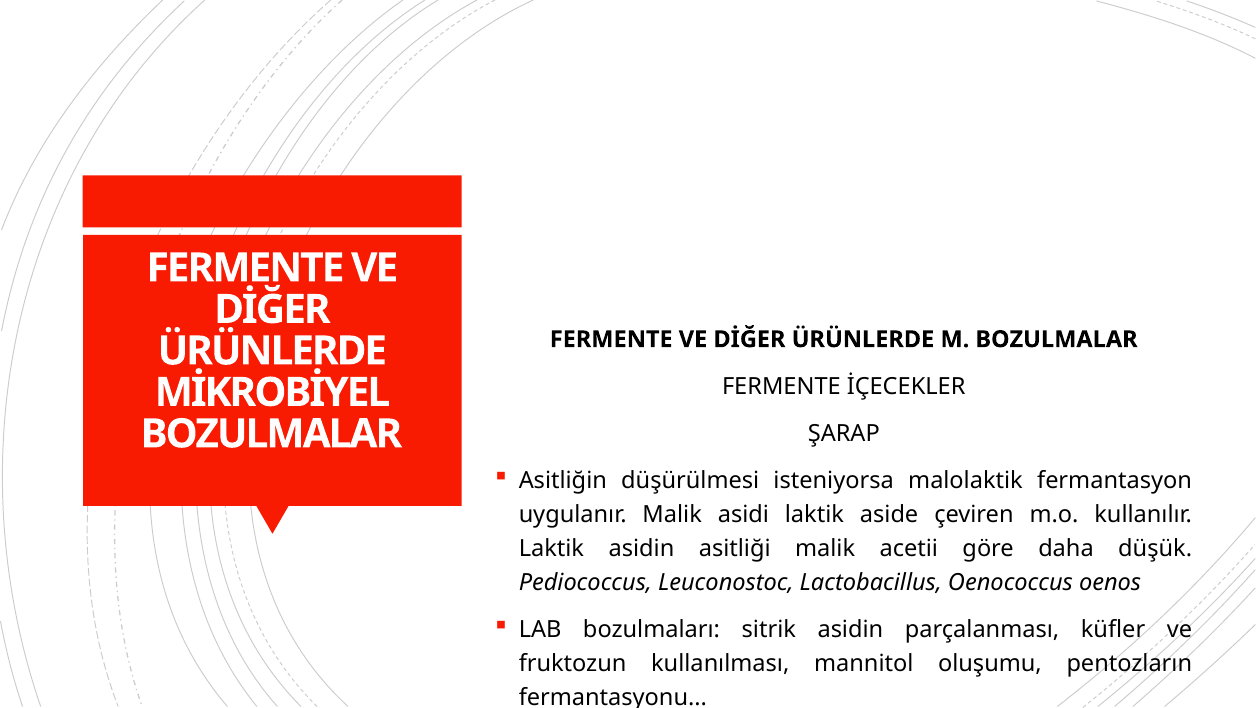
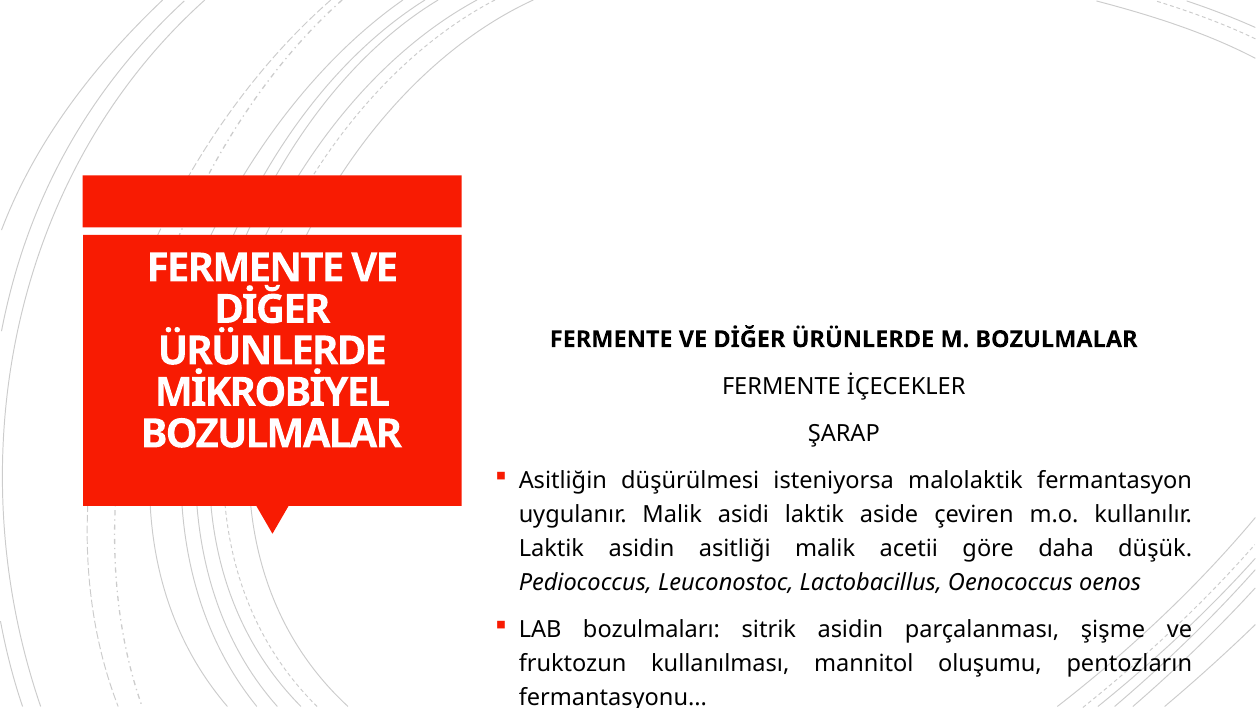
küfler: küfler -> şişme (1113, 629)
